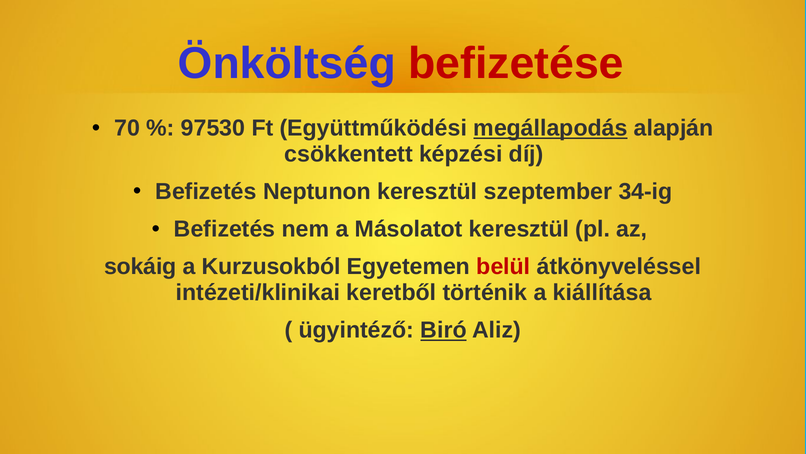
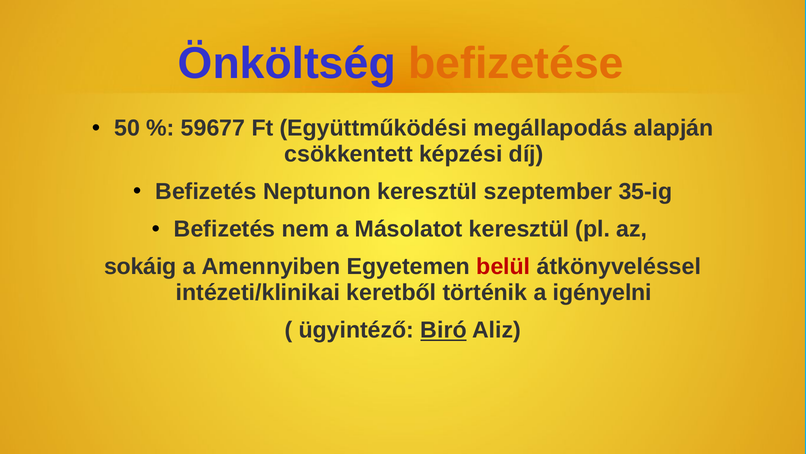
befizetése colour: red -> orange (516, 64)
70: 70 -> 50 (127, 128)
97530: 97530 -> 59677 (213, 128)
megállapodás underline: present -> none (550, 128)
34-ig: 34-ig -> 35-ig (645, 192)
Kurzusokból: Kurzusokból -> Amennyiben (271, 267)
kiállítása: kiállítása -> igényelni (602, 293)
